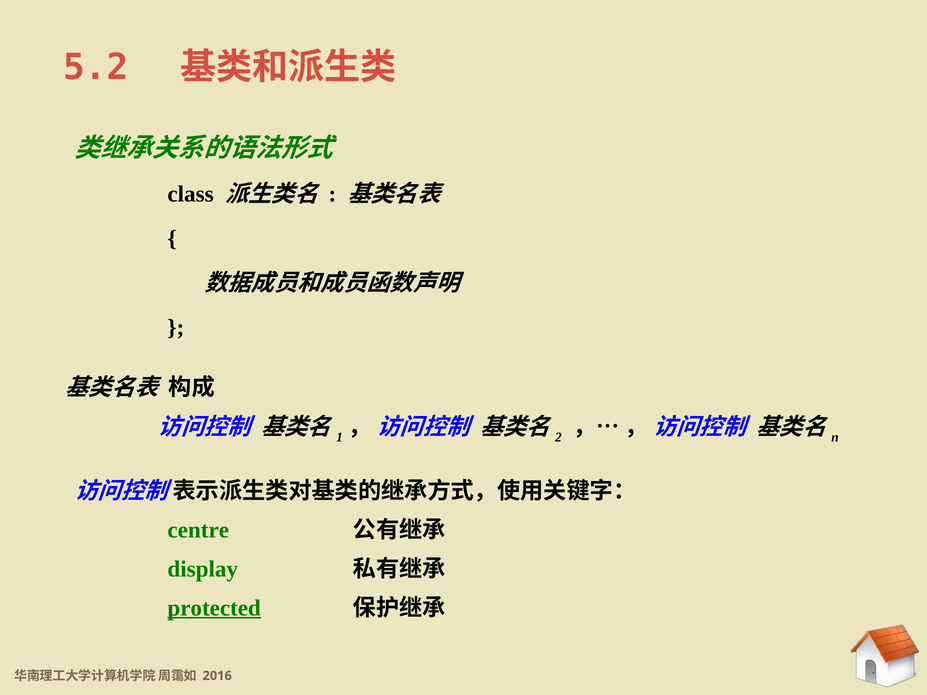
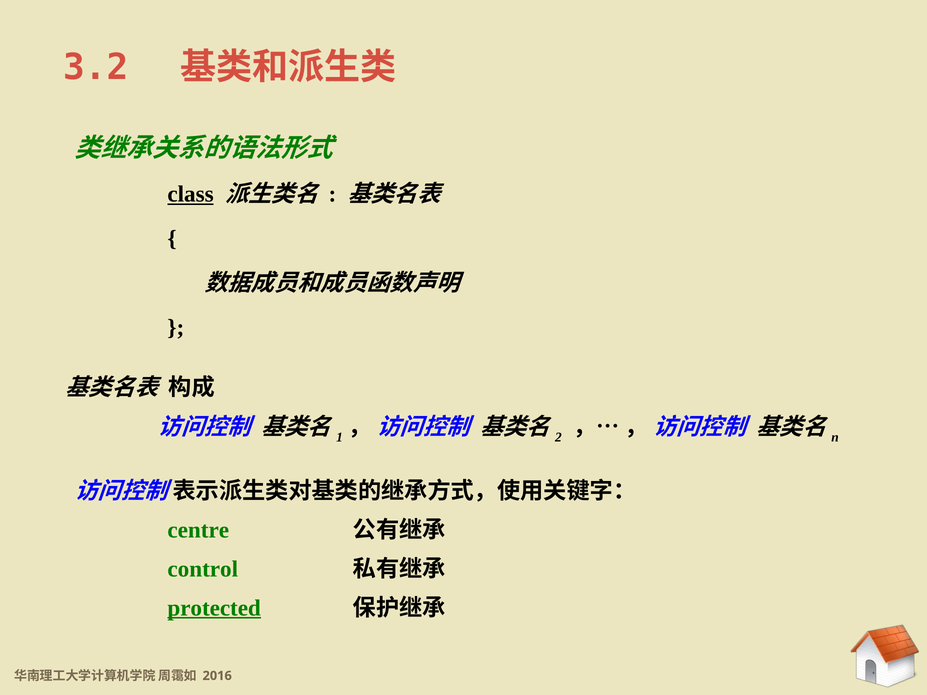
5.2: 5.2 -> 3.2 (96, 67)
class underline: none -> present (191, 194)
display: display -> control (203, 569)
